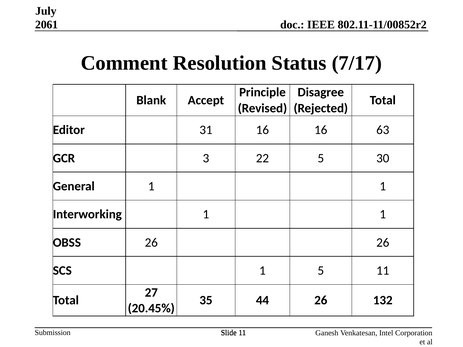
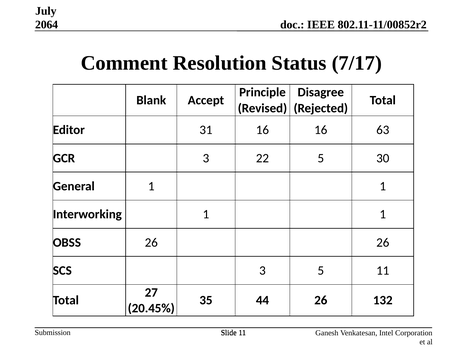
2061: 2061 -> 2064 (47, 25)
SCS 1: 1 -> 3 (262, 271)
